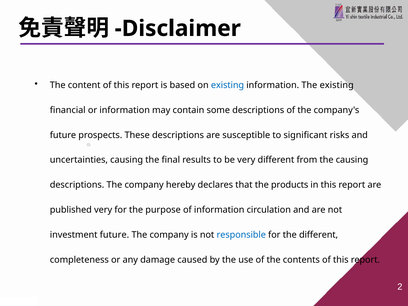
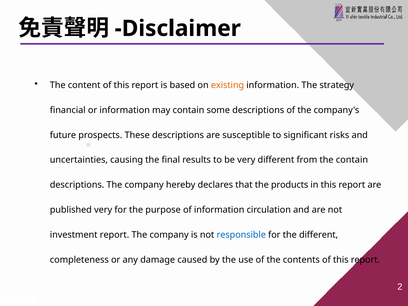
existing colour: blue -> orange (228, 85)
The existing: existing -> strategy (337, 85)
the causing: causing -> contain (352, 160)
investment future: future -> report (114, 235)
